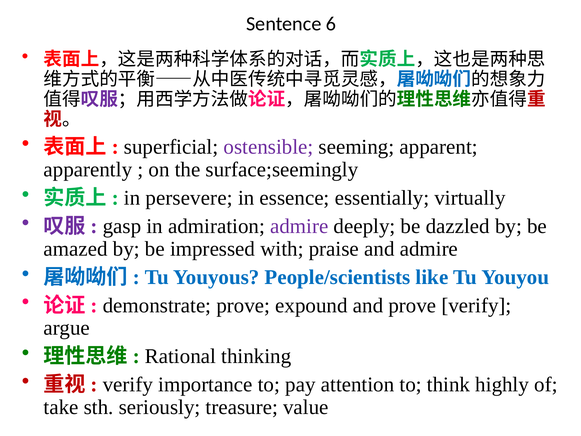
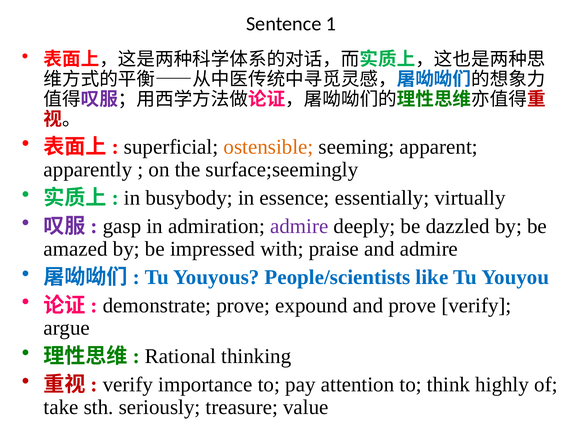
6: 6 -> 1 (331, 24)
ostensible colour: purple -> orange (268, 147)
persevere: persevere -> busybody (189, 198)
